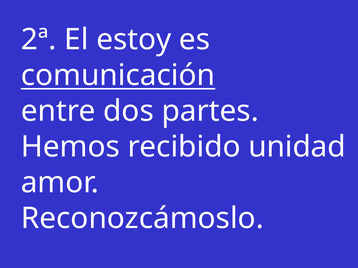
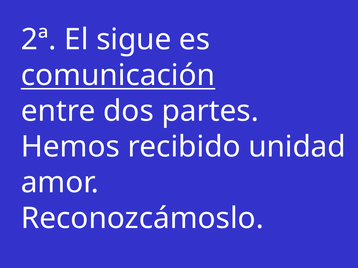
estoy: estoy -> sigue (134, 40)
